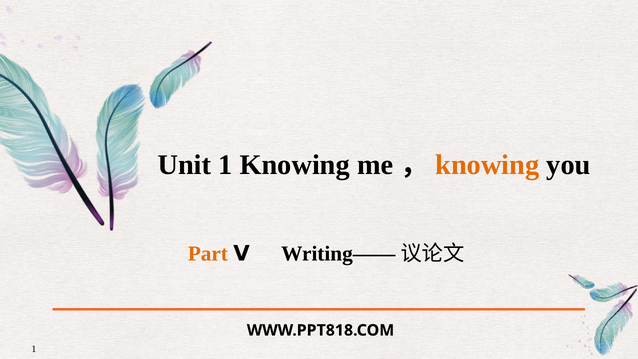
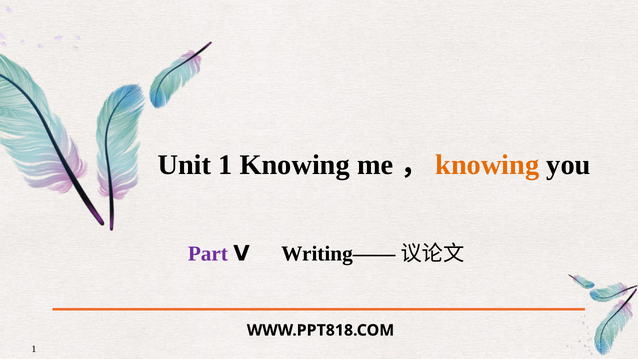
Part colour: orange -> purple (208, 254)
